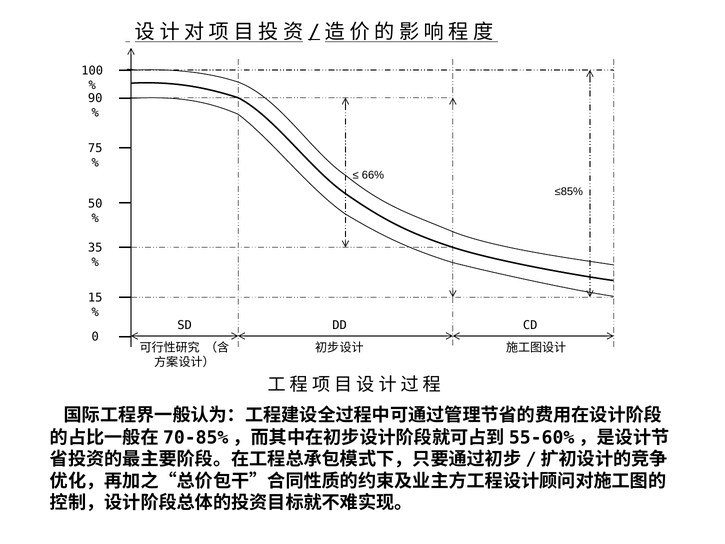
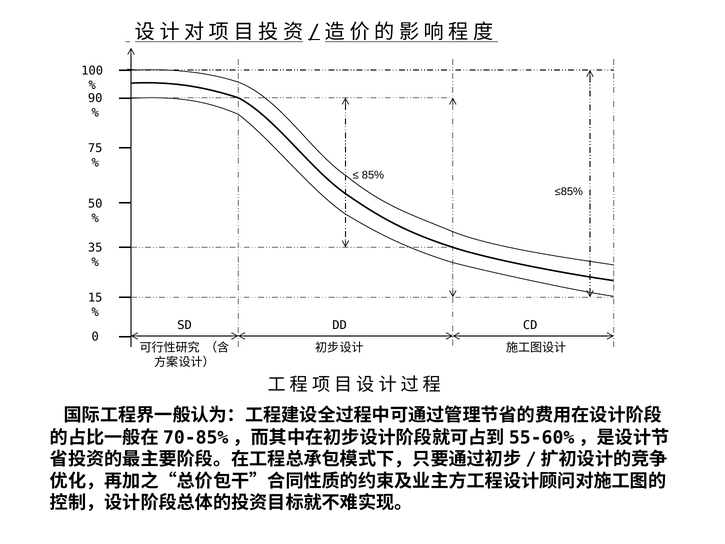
66%: 66% -> 85% (373, 175)
